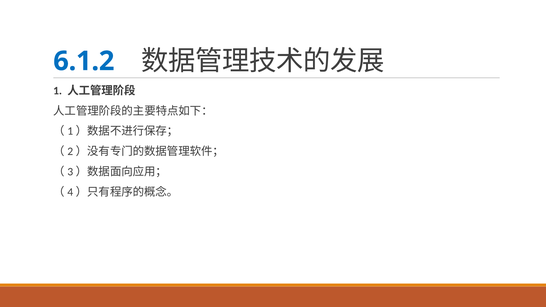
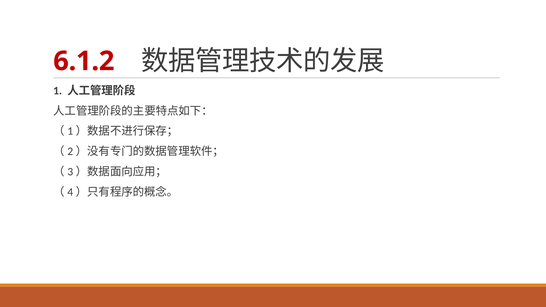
6.1.2 colour: blue -> red (84, 61)
